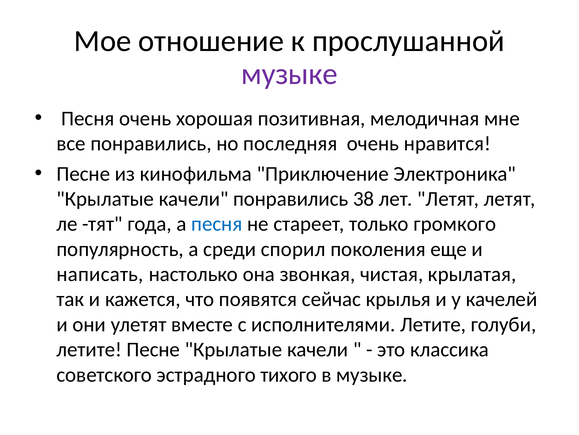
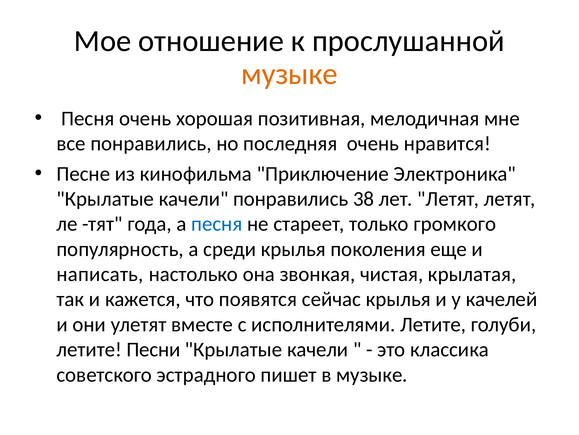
музыке colour: purple -> orange (289, 74)
среди спорил: спорил -> крылья (293, 249)
летите Песне: Песне -> Песни (153, 349)
тихого: тихого -> пишет (289, 374)
